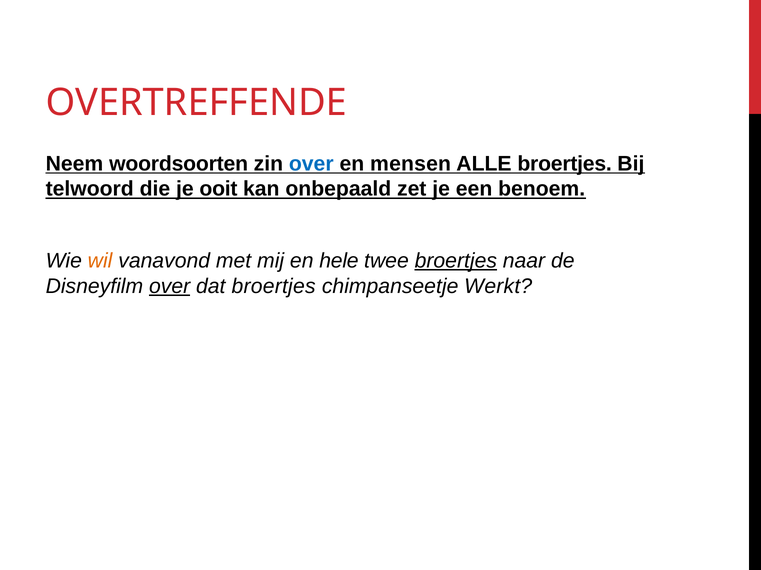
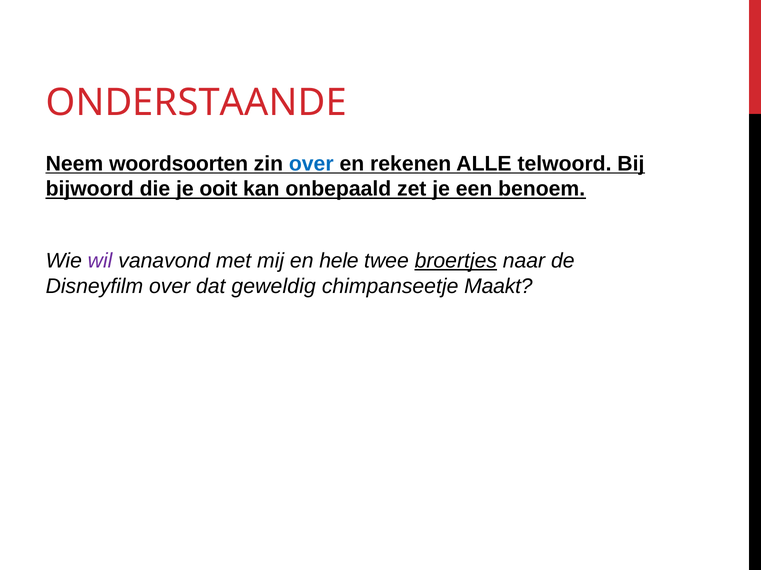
OVERTREFFENDE: OVERTREFFENDE -> ONDERSTAANDE (196, 103)
mensen: mensen -> rekenen (411, 164)
ALLE broertjes: broertjes -> telwoord (565, 164)
telwoord: telwoord -> bijwoord (90, 189)
wil colour: orange -> purple (100, 261)
over underline: present -> none (170, 286)
dat broertjes: broertjes -> geweldig (274, 286)
Werkt: Werkt -> Maakt (498, 286)
